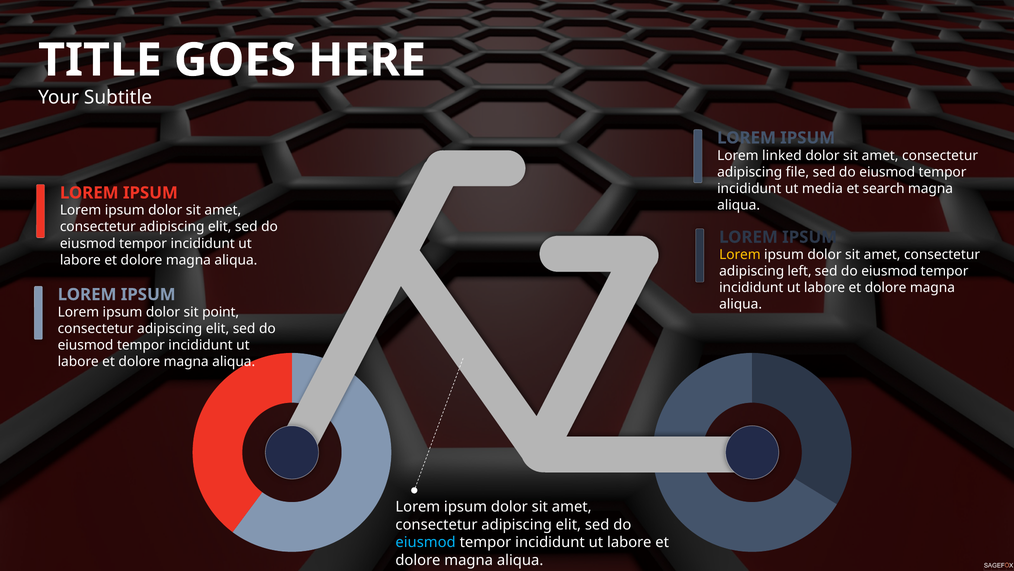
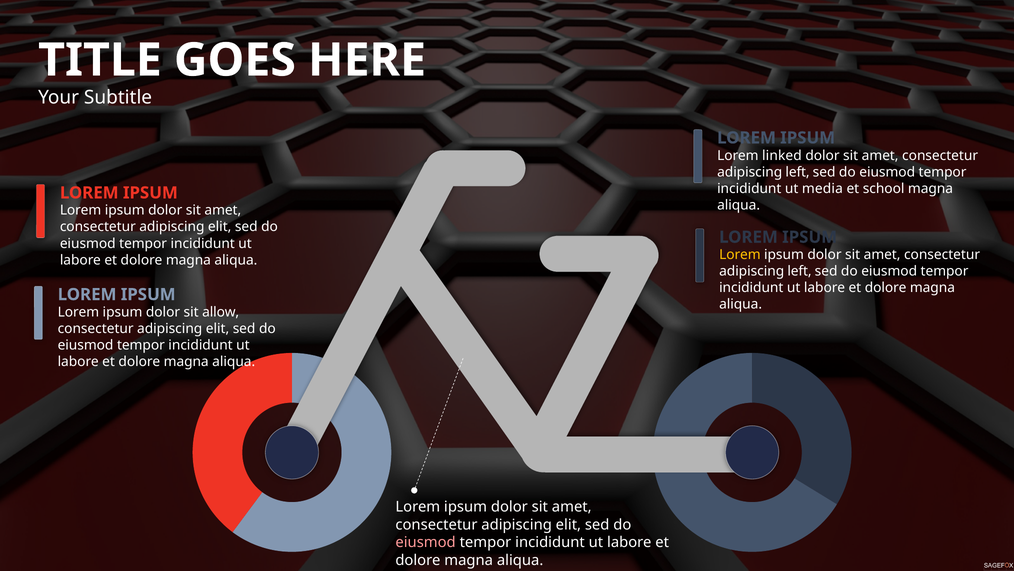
file: file -> left (798, 172)
search: search -> school (884, 188)
point: point -> allow (221, 312)
eiusmod colour: light blue -> pink (426, 542)
